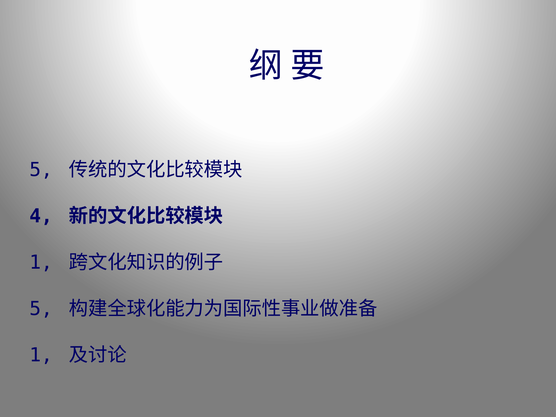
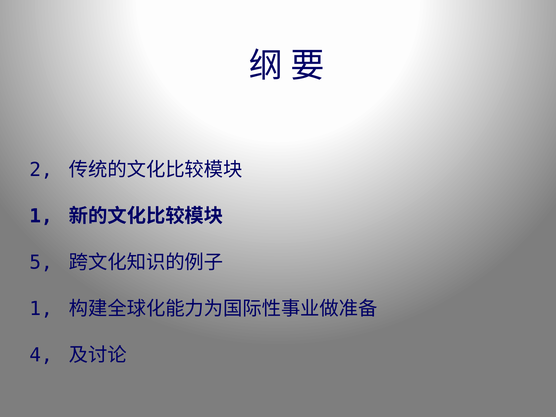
5: 5 -> 2 (41, 170)
4: 4 -> 1 (41, 216)
1: 1 -> 5 (41, 262)
5: 5 -> 1 (41, 309)
1: 1 -> 4 (41, 355)
